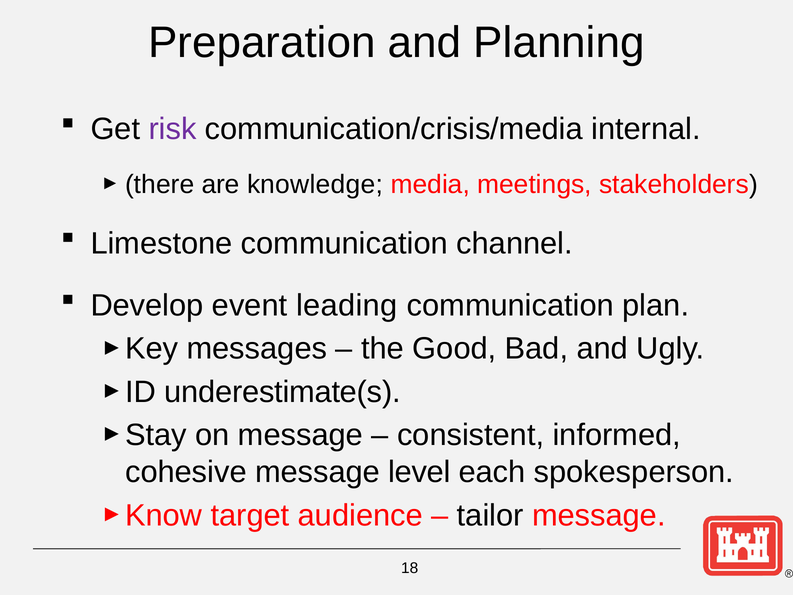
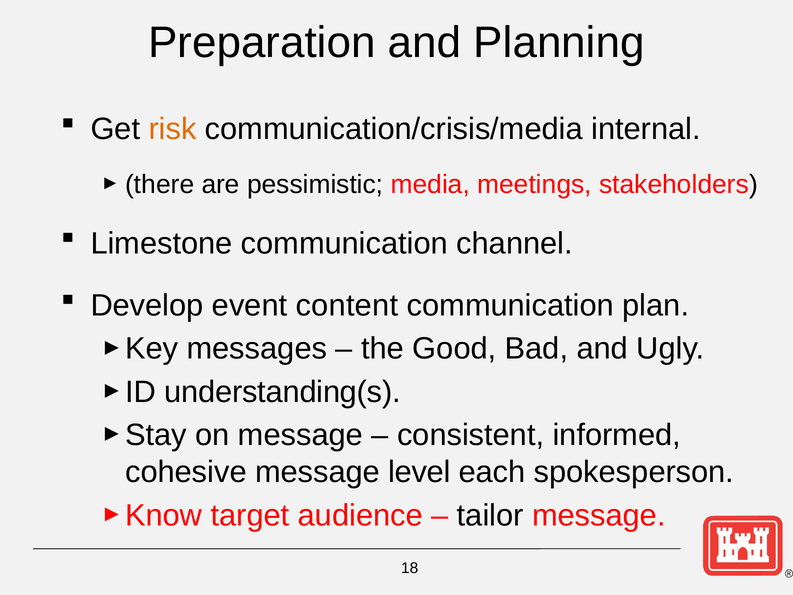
risk colour: purple -> orange (173, 129)
knowledge: knowledge -> pessimistic (315, 184)
leading: leading -> content (347, 305)
underestimate(s: underestimate(s -> understanding(s (283, 392)
